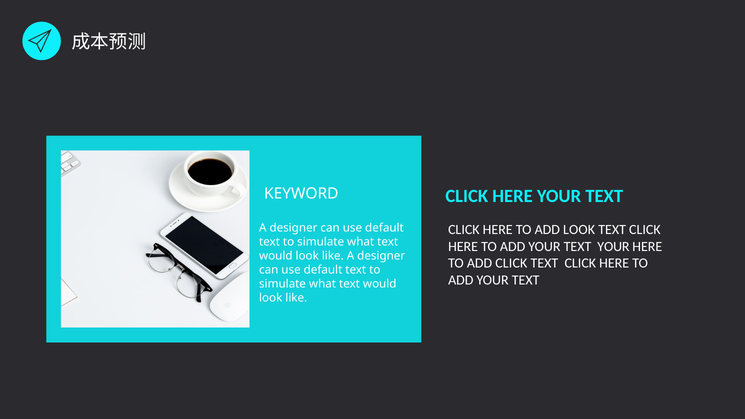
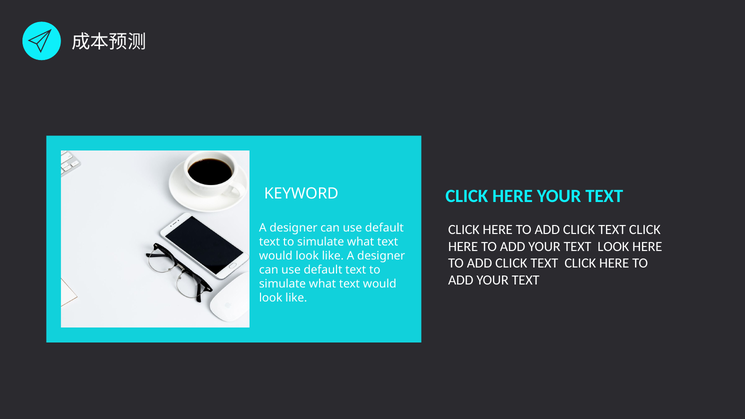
LOOK: LOOK -> CLICK (579, 230)
TEXT YOUR: YOUR -> LOOK (613, 246)
